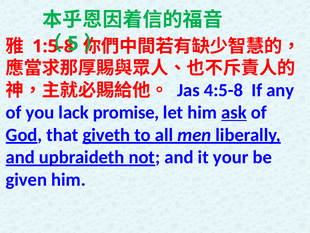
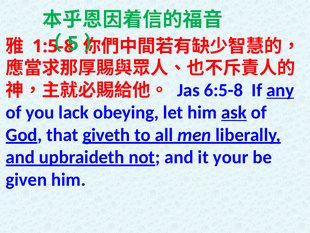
4:5-8: 4:5-8 -> 6:5-8 (223, 90)
any underline: none -> present (280, 90)
promise: promise -> obeying (126, 112)
